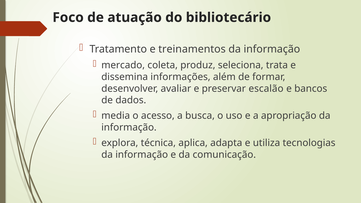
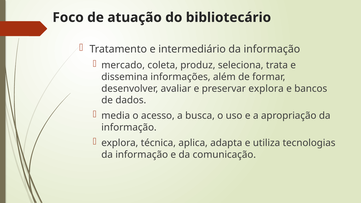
treinamentos: treinamentos -> intermediário (192, 49)
preservar escalão: escalão -> explora (266, 89)
